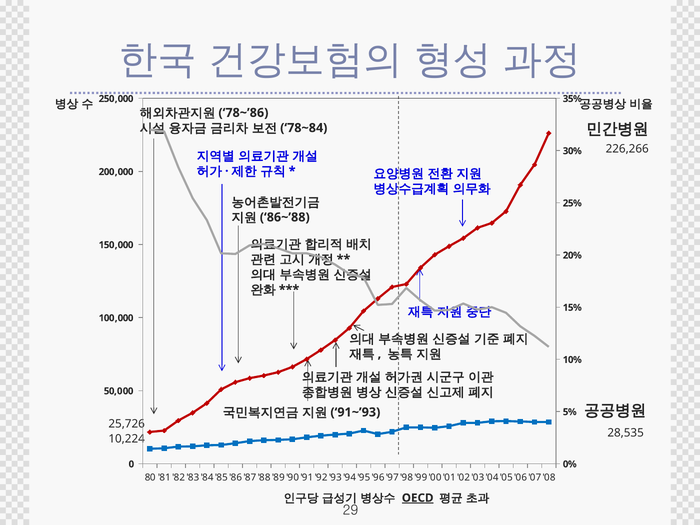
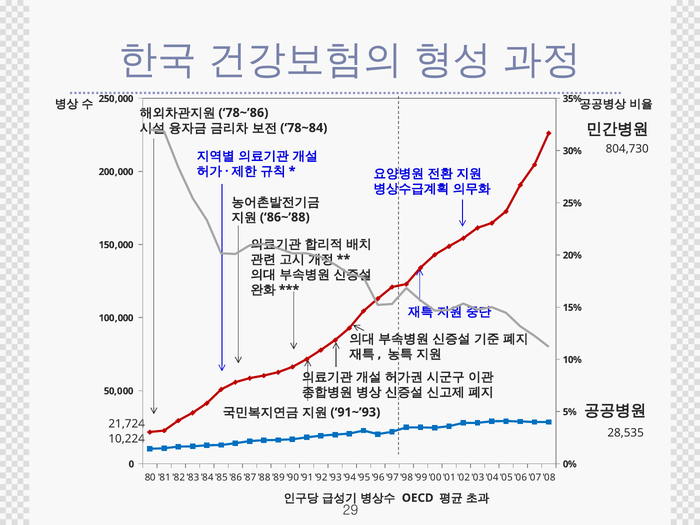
226,266: 226,266 -> 804,730 (627, 149)
25,726: 25,726 -> 21,724 (127, 424)
OECD underline: present -> none (418, 498)
